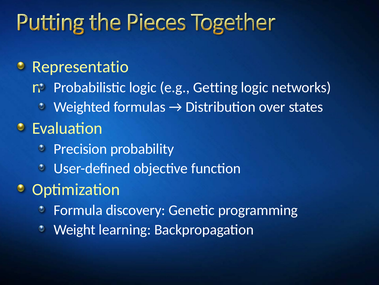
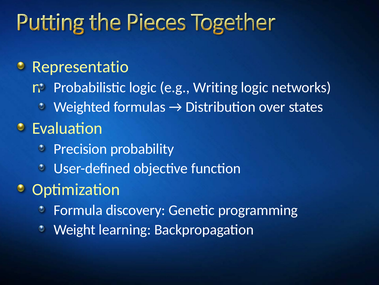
Getting: Getting -> Writing (215, 87)
